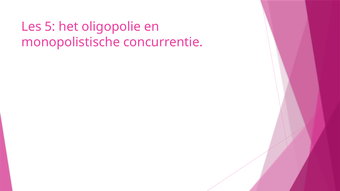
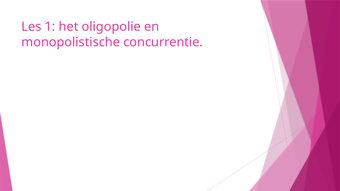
5: 5 -> 1 (50, 27)
